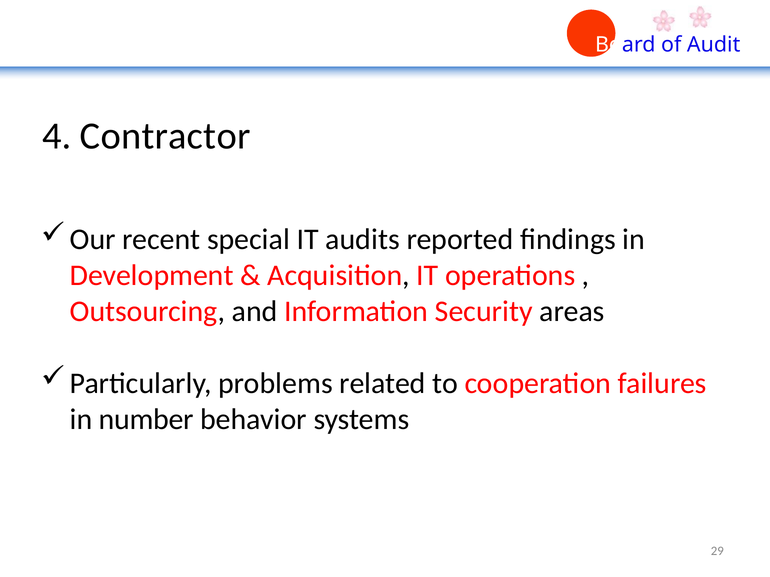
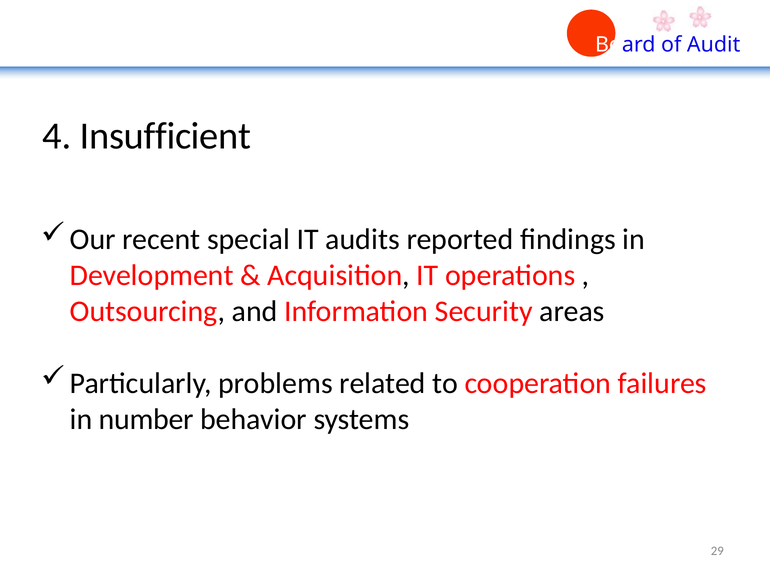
Contractor: Contractor -> Insufficient (165, 136)
